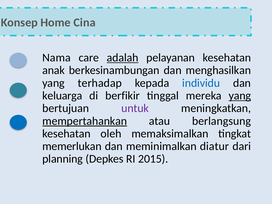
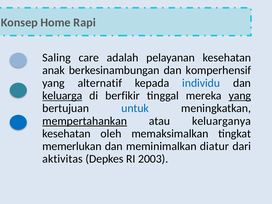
Cina: Cina -> Rapi (85, 23)
Nama: Nama -> Saling (57, 58)
adalah underline: present -> none (123, 58)
menghasilkan: menghasilkan -> komperhensif (218, 70)
terhadap: terhadap -> alternatif (100, 83)
keluarga underline: none -> present (62, 96)
untuk colour: purple -> blue (135, 108)
berlangsung: berlangsung -> keluarganya (221, 121)
planning: planning -> aktivitas (63, 159)
2015: 2015 -> 2003 (153, 159)
